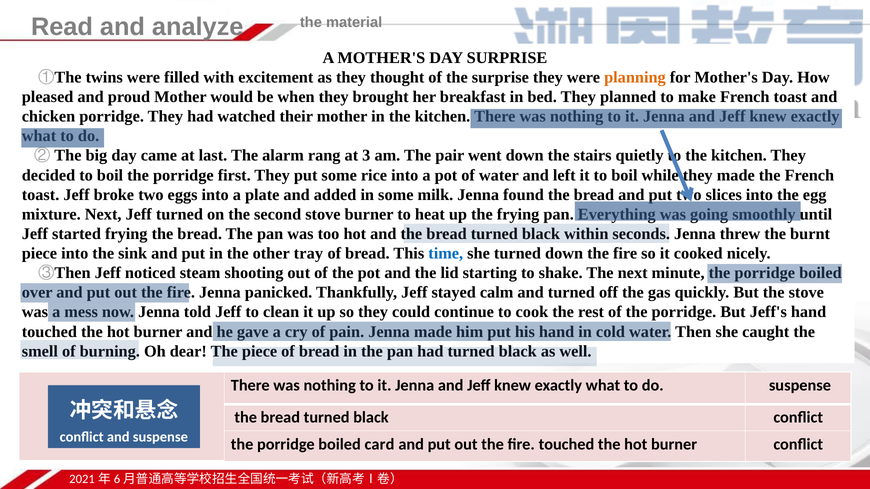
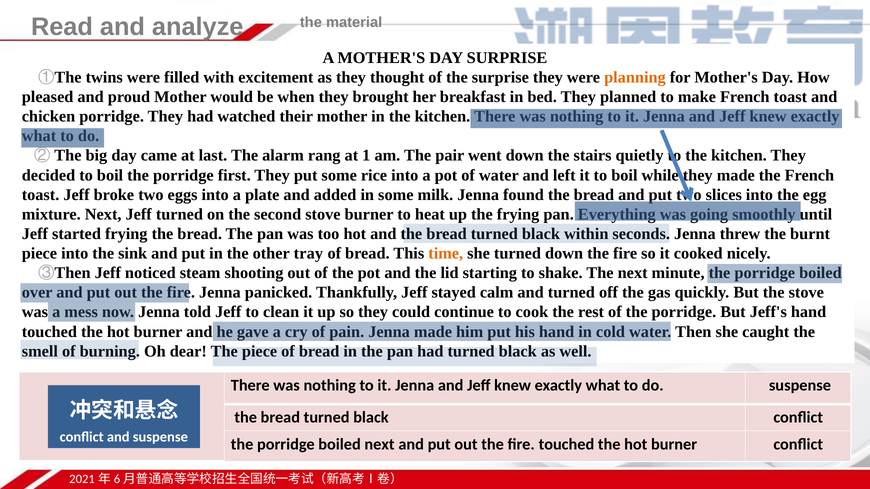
3: 3 -> 1 (366, 156)
time colour: blue -> orange (446, 254)
boiled card: card -> next (380, 445)
